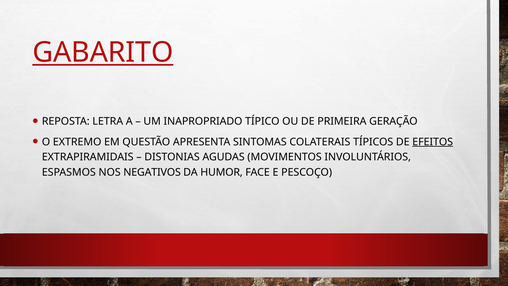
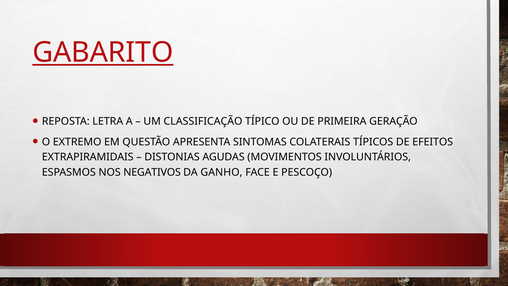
INAPROPRIADO: INAPROPRIADO -> CLASSIFICAÇÃO (203, 121)
EFEITOS underline: present -> none (433, 142)
HUMOR: HUMOR -> GANHO (221, 172)
